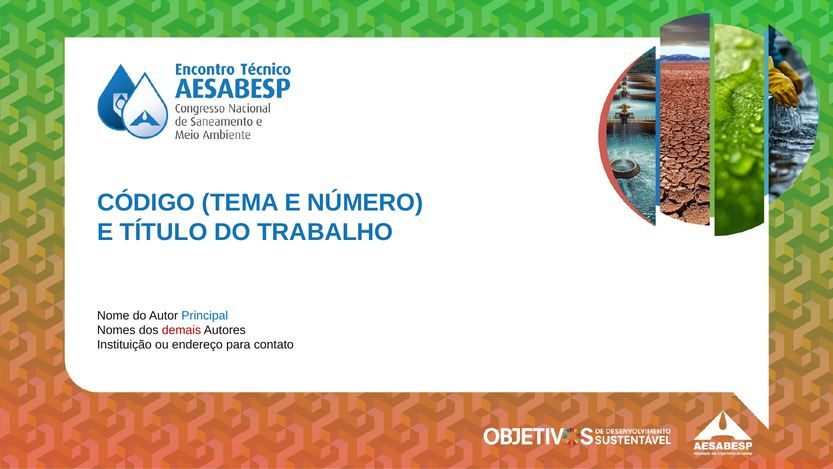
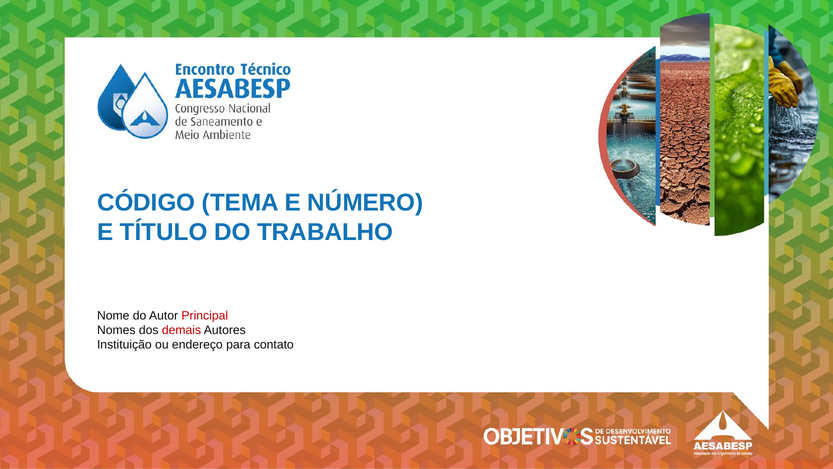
Principal colour: blue -> red (205, 315)
